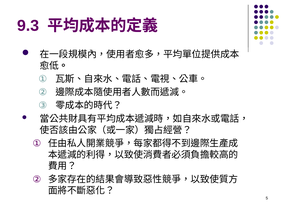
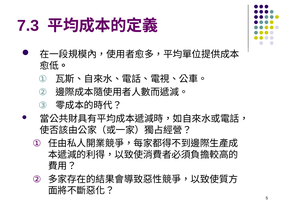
9.3: 9.3 -> 7.3 (28, 26)
